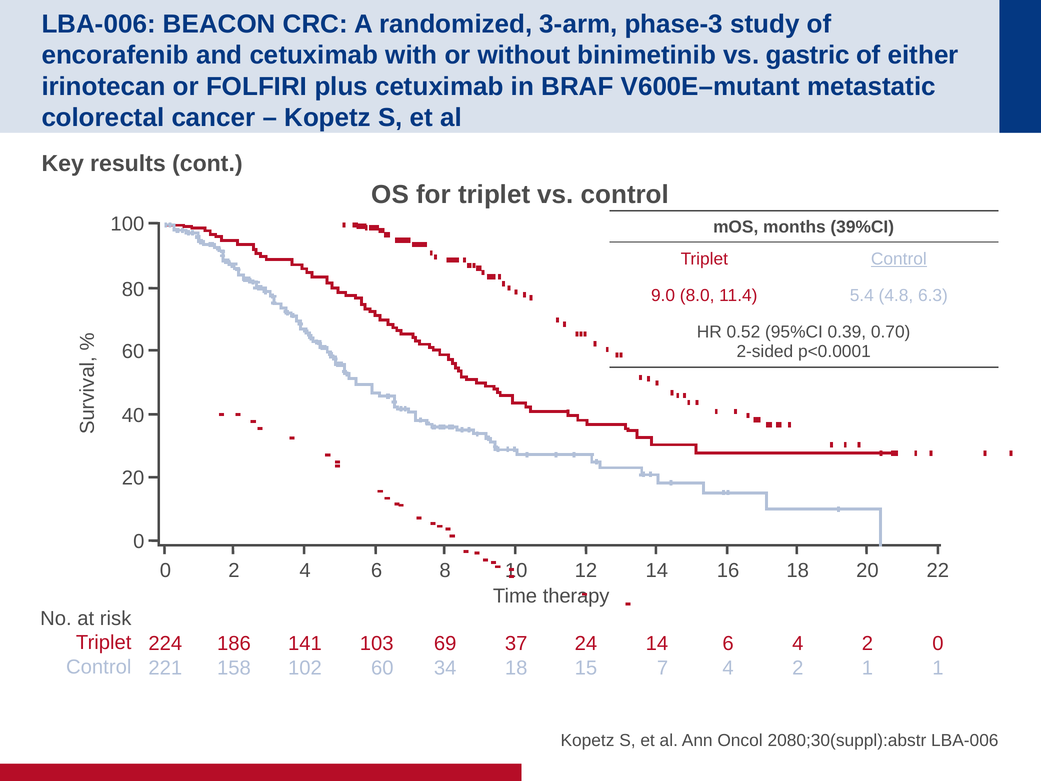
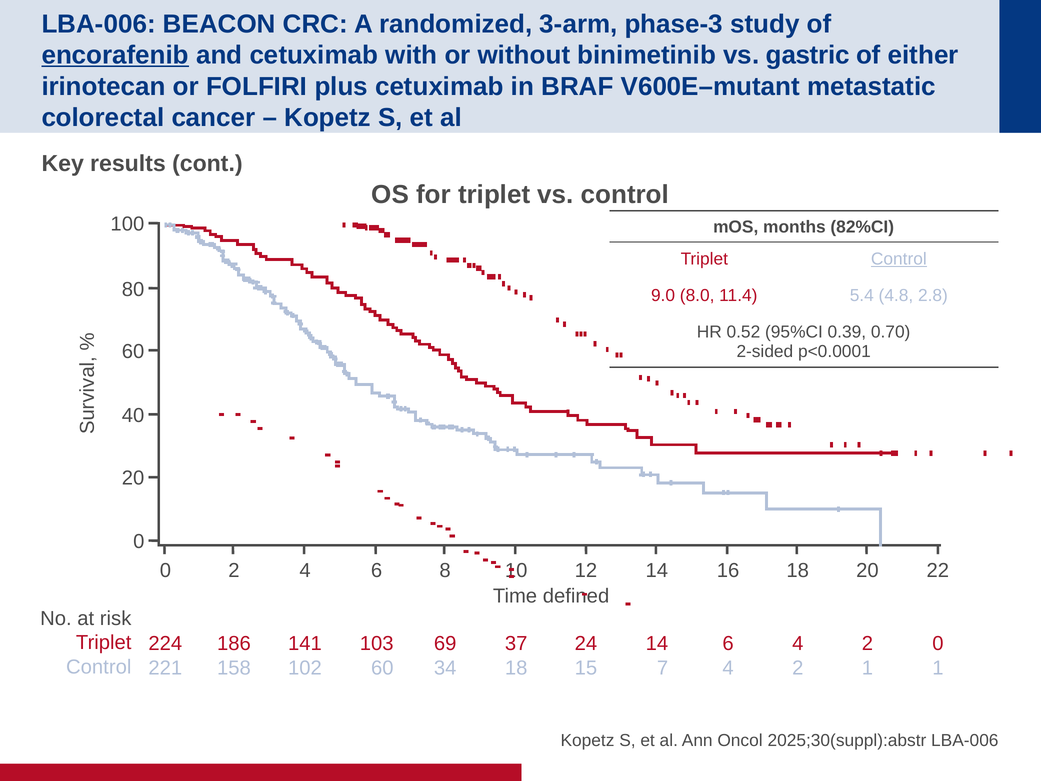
encorafenib underline: none -> present (115, 55)
39%CI: 39%CI -> 82%CI (862, 227)
6.3: 6.3 -> 2.8 (933, 296)
therapy: therapy -> defined (576, 596)
2080;30(suppl):abstr: 2080;30(suppl):abstr -> 2025;30(suppl):abstr (847, 740)
